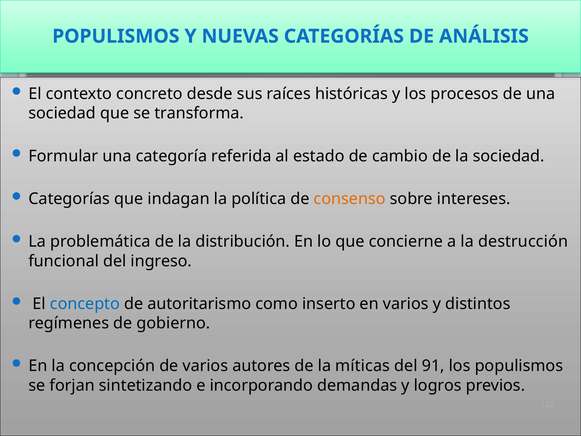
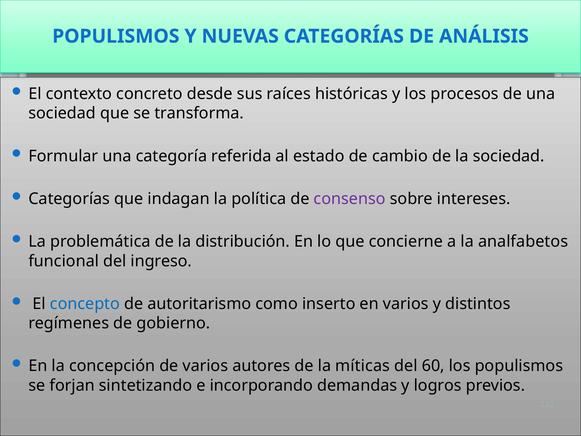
consenso colour: orange -> purple (350, 199)
destrucción: destrucción -> analfabetos (523, 241)
91: 91 -> 60 (433, 366)
